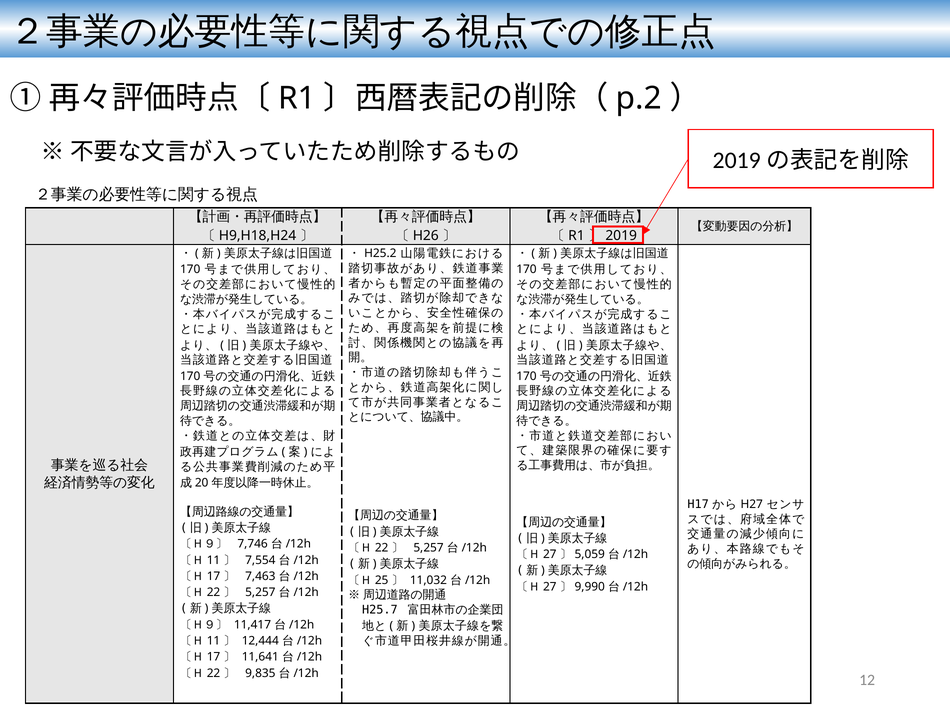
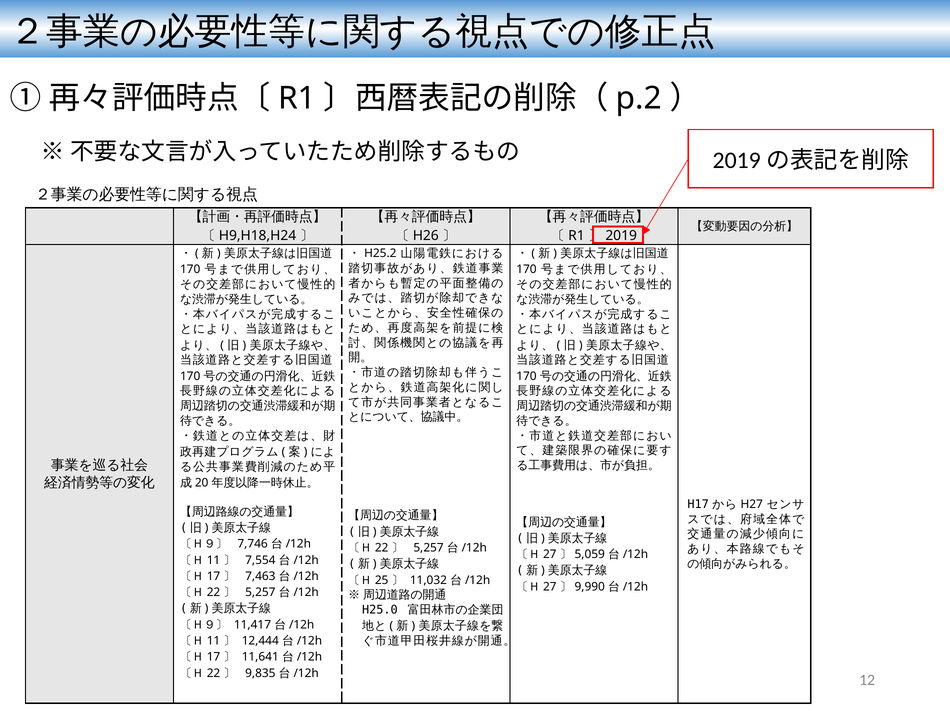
H25.7: H25.7 -> H25.0 (380, 610)
